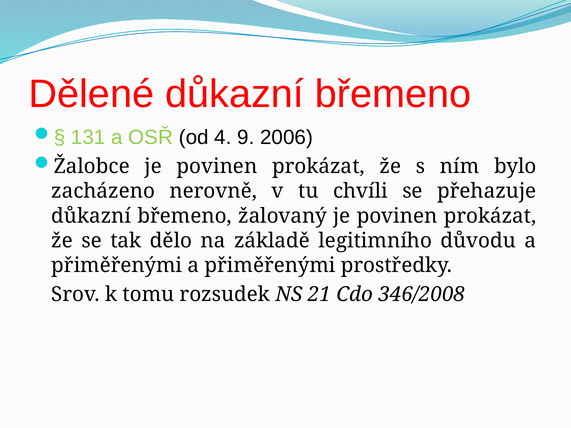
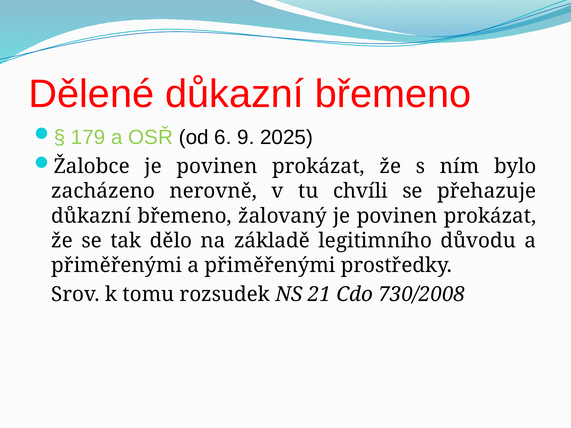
131: 131 -> 179 (88, 138)
4: 4 -> 6 (223, 138)
2006: 2006 -> 2025 (287, 138)
346/2008: 346/2008 -> 730/2008 (422, 295)
